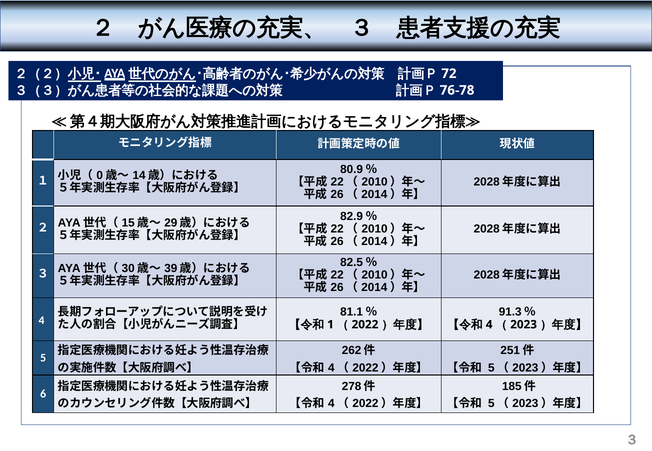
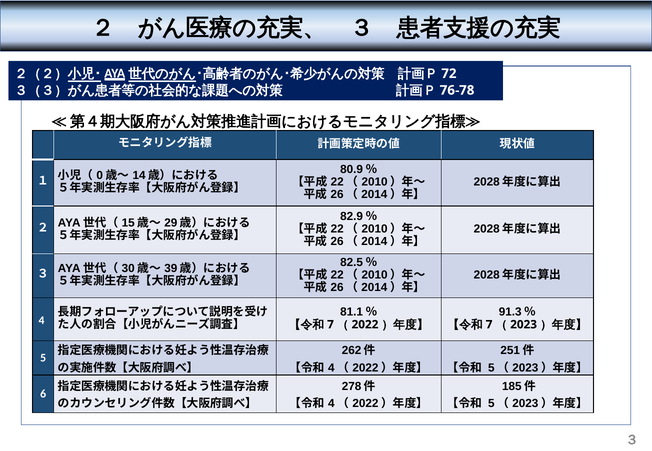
1: 1 -> 7 (331, 325)
4: 4 -> 7 (489, 325)
